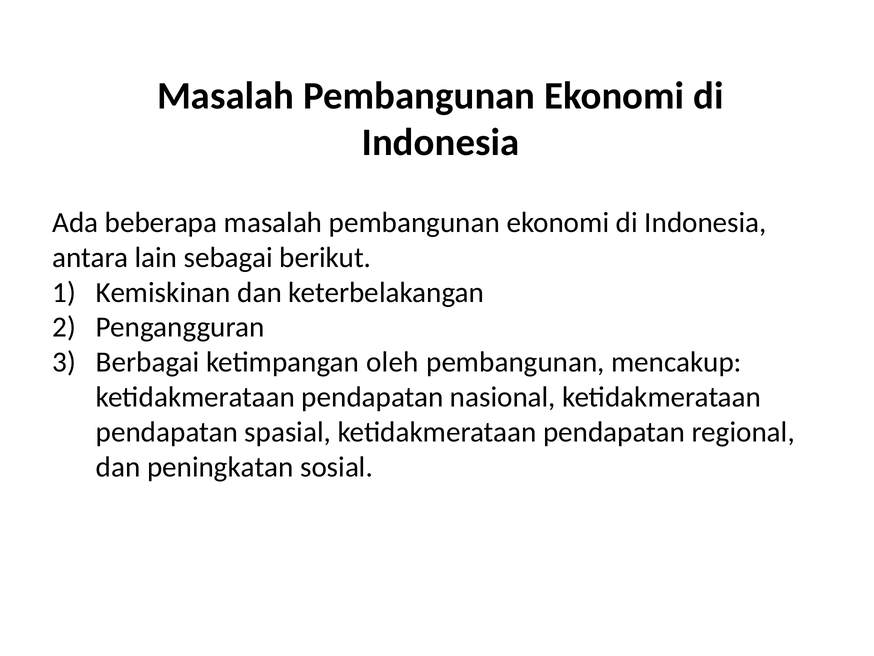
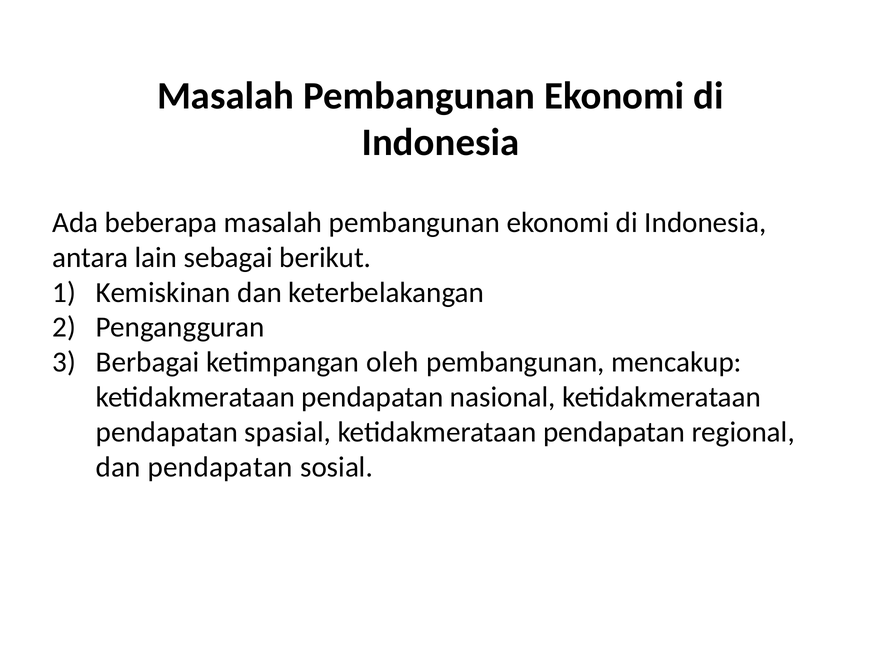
dan peningkatan: peningkatan -> pendapatan (220, 467)
